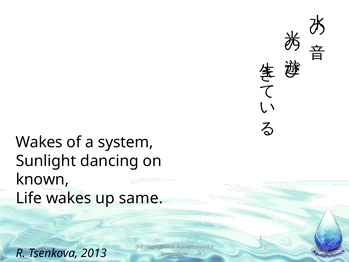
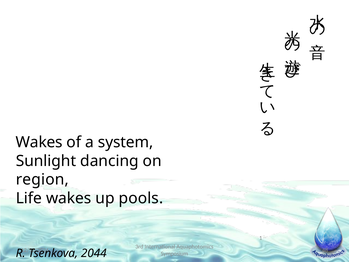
known: known -> region (42, 179)
same: same -> pools (141, 198)
2013: 2013 -> 2044 (94, 253)
